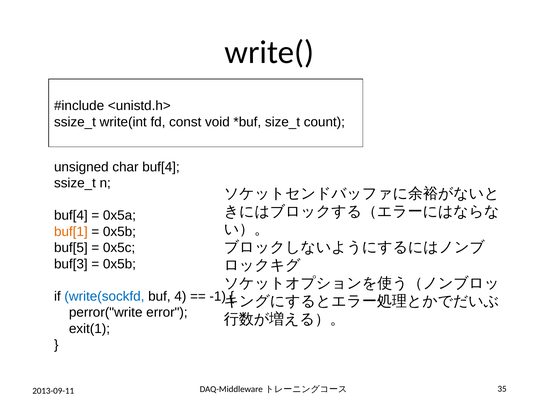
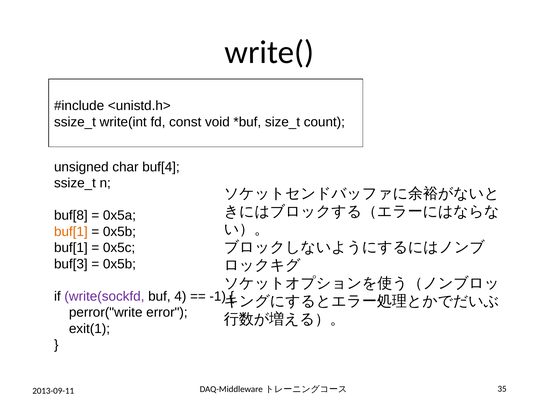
buf[4: buf[4 -> buf[8 (71, 216)
buf[5: buf[5 -> buf[1 (71, 248)
write(sockfd colour: blue -> purple (104, 296)
